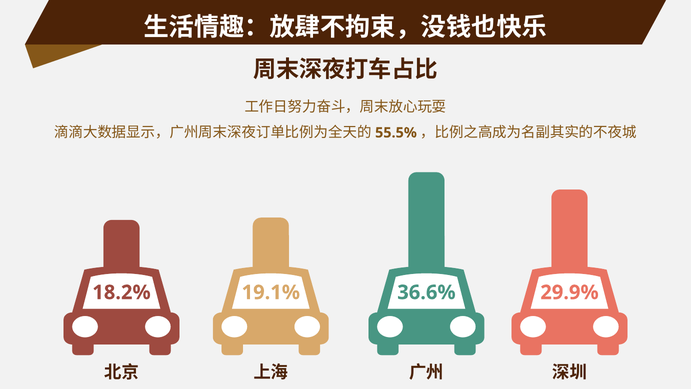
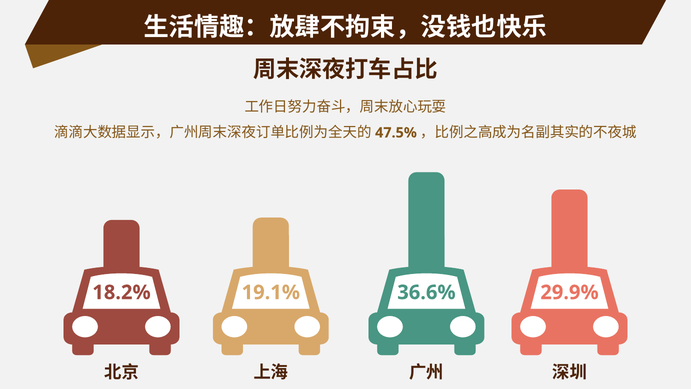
55.5%: 55.5% -> 47.5% (396, 133)
